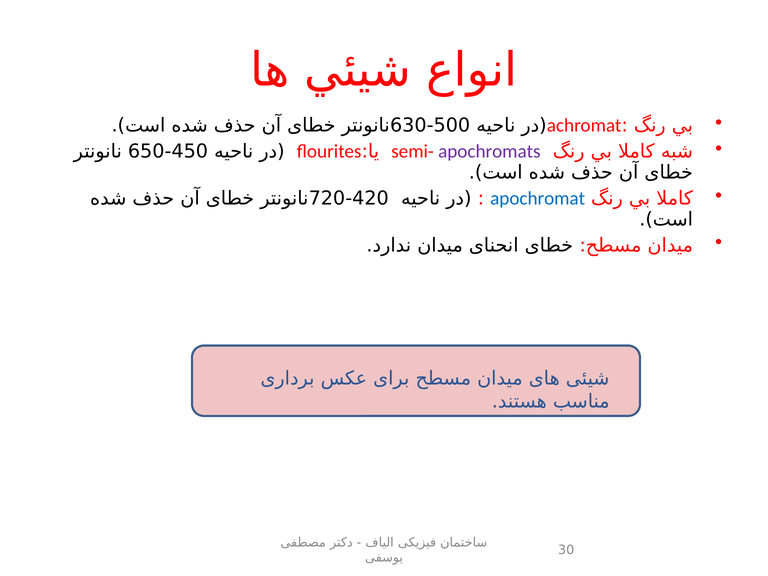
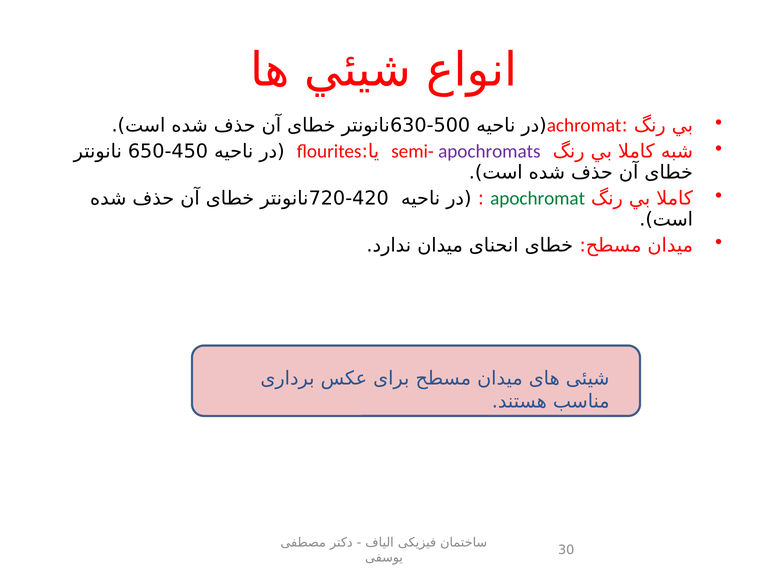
apochromat colour: blue -> green (538, 198)
